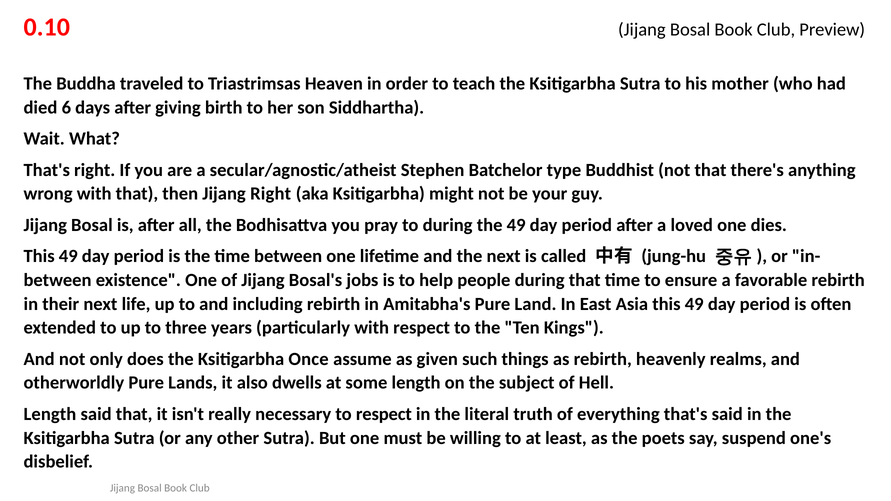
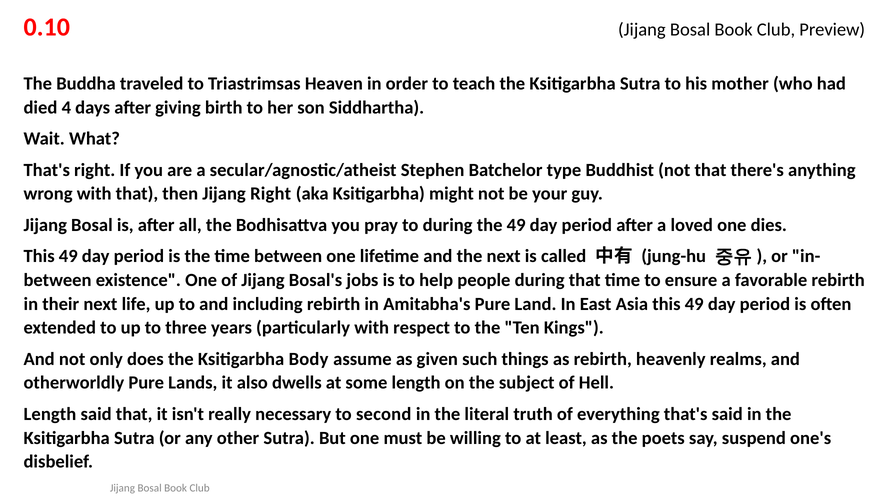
6: 6 -> 4 (66, 108)
Once: Once -> Body (309, 359)
to respect: respect -> second (384, 414)
